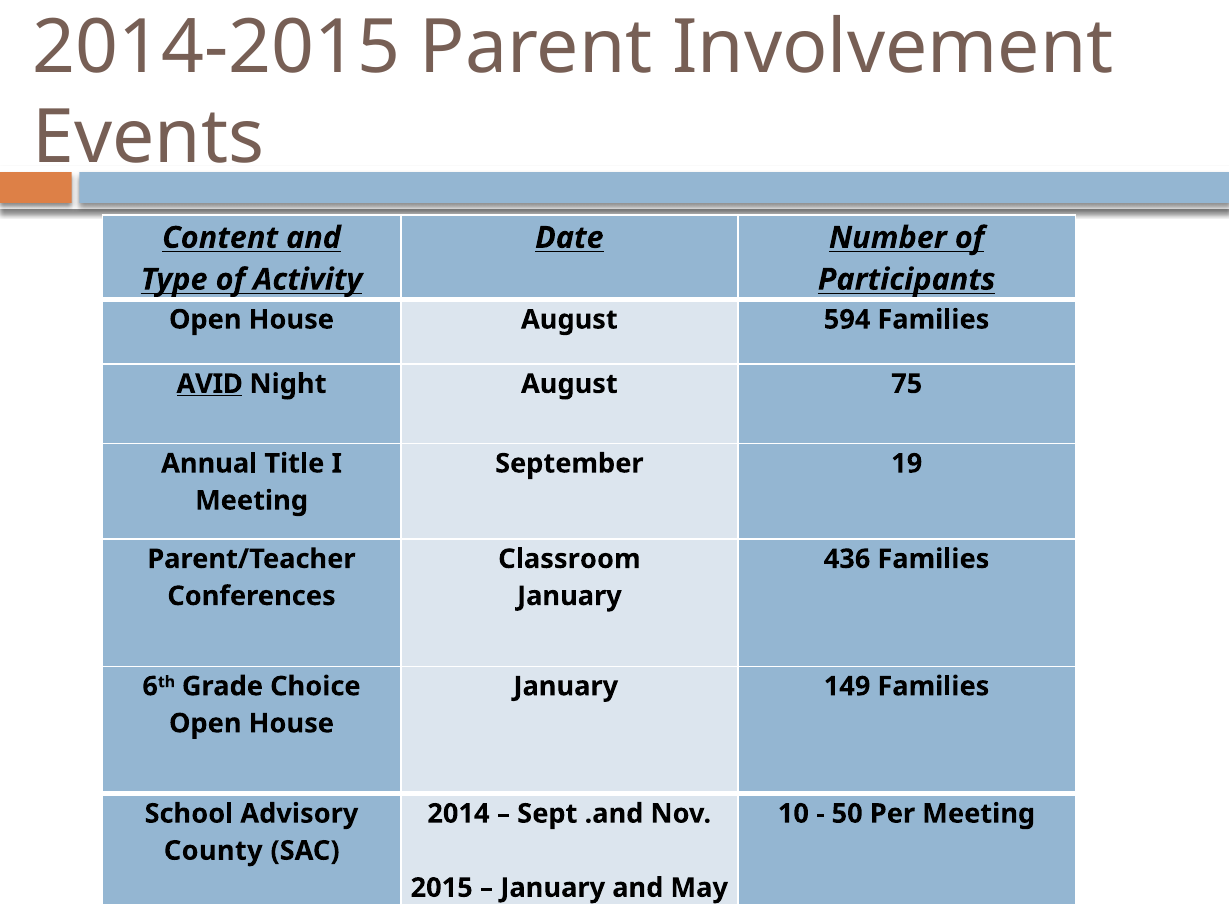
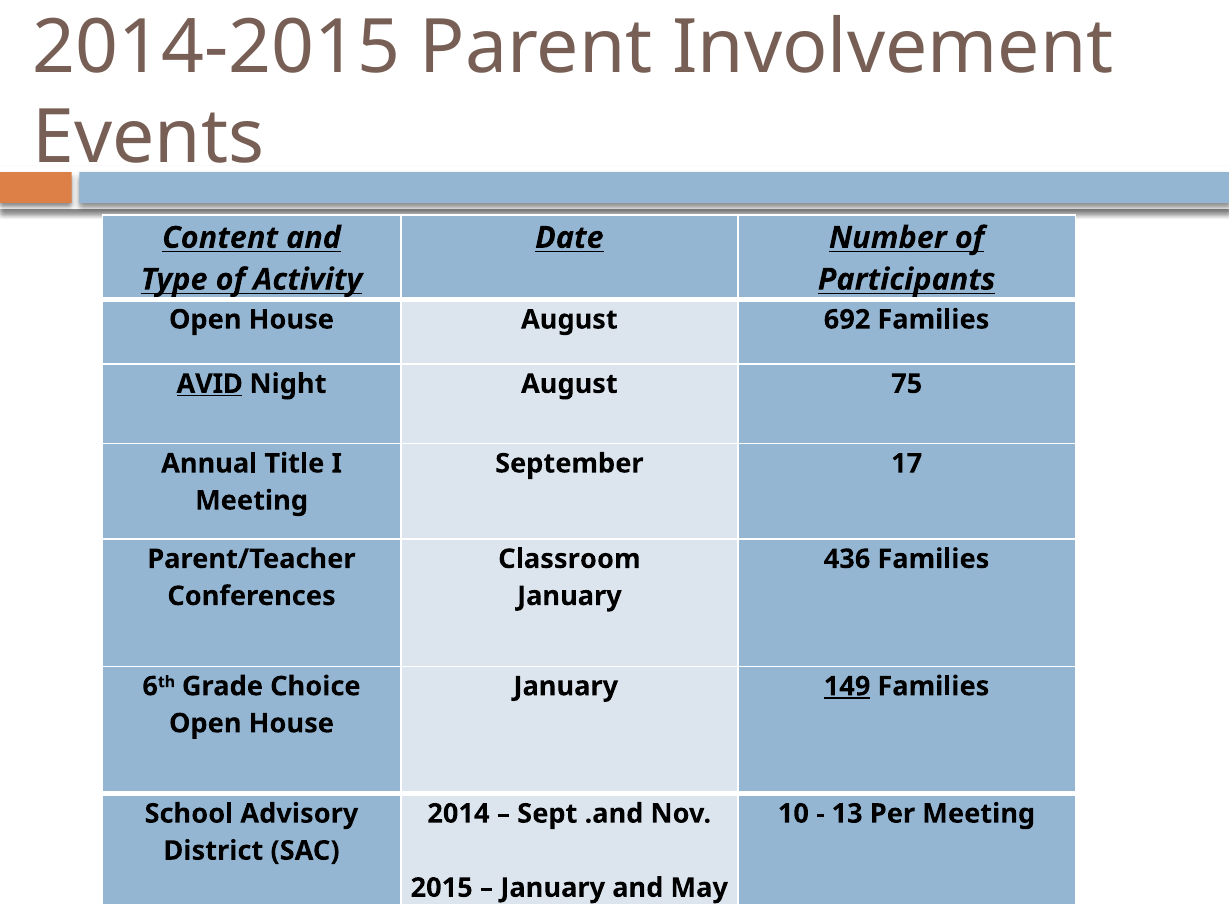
594: 594 -> 692 (847, 319)
19: 19 -> 17 (907, 463)
149 underline: none -> present (847, 686)
50: 50 -> 13 (847, 813)
County: County -> District (213, 851)
